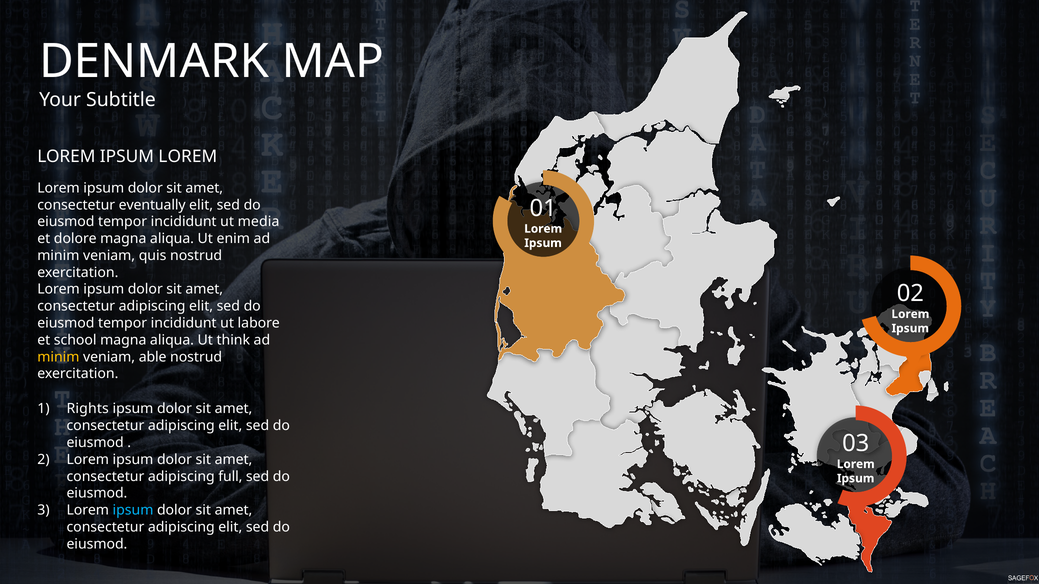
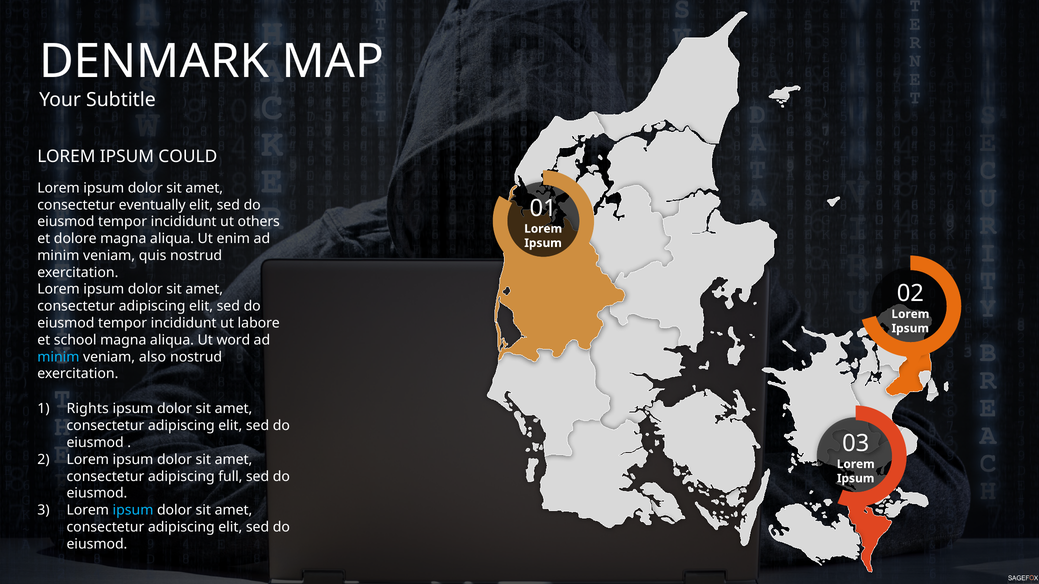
IPSUM LOREM: LOREM -> COULD (188, 156)
media: media -> others (259, 222)
think: think -> word (233, 340)
minim colour: yellow -> light blue (58, 357)
able: able -> also (153, 357)
